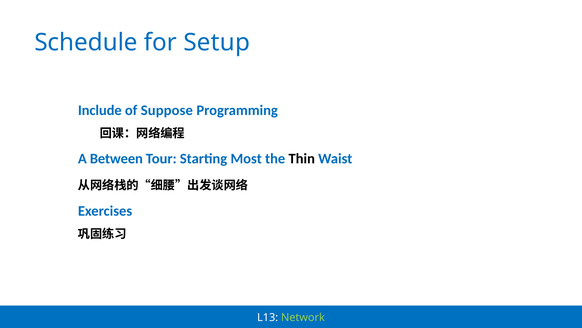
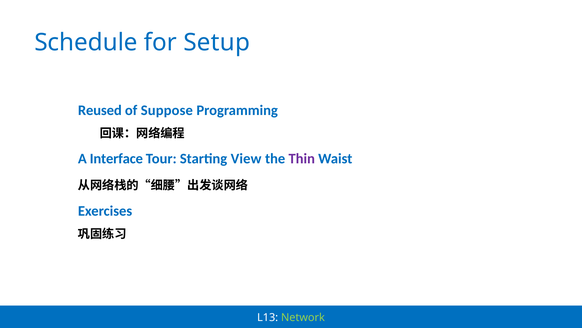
Include: Include -> Reused (100, 110)
Between: Between -> Interface (116, 158)
Most: Most -> View (246, 158)
Thin colour: black -> purple (302, 158)
